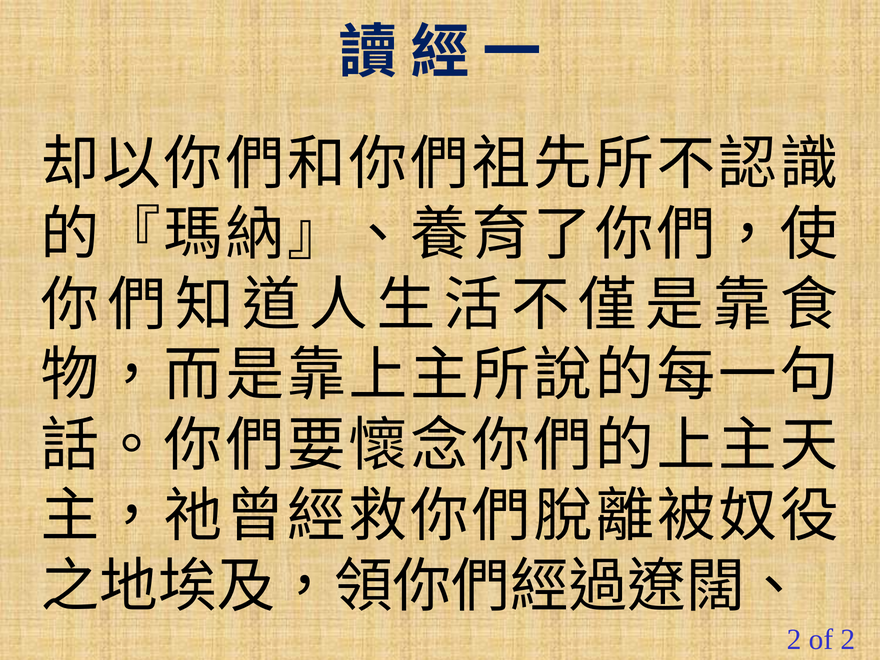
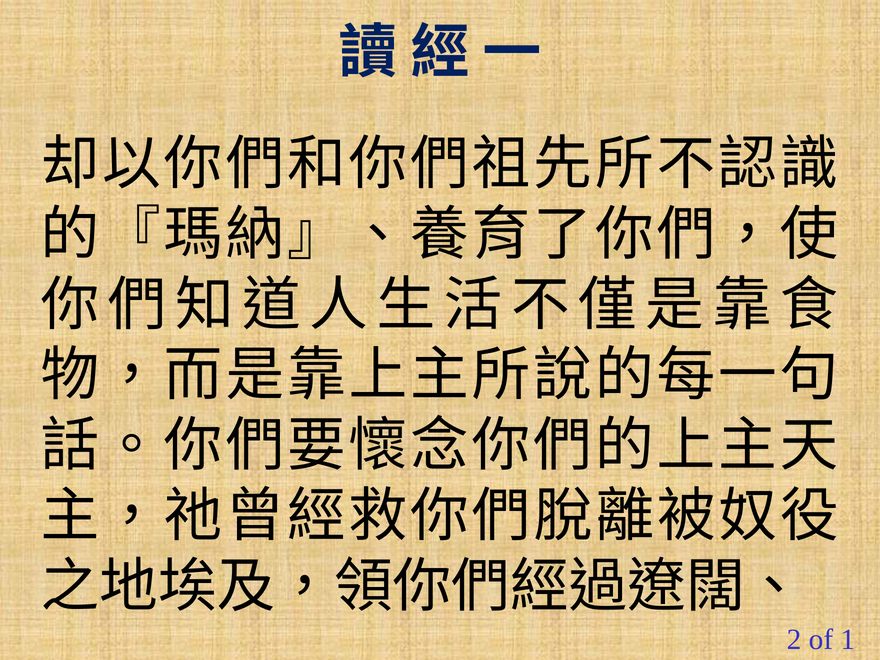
of 2: 2 -> 1 (848, 640)
